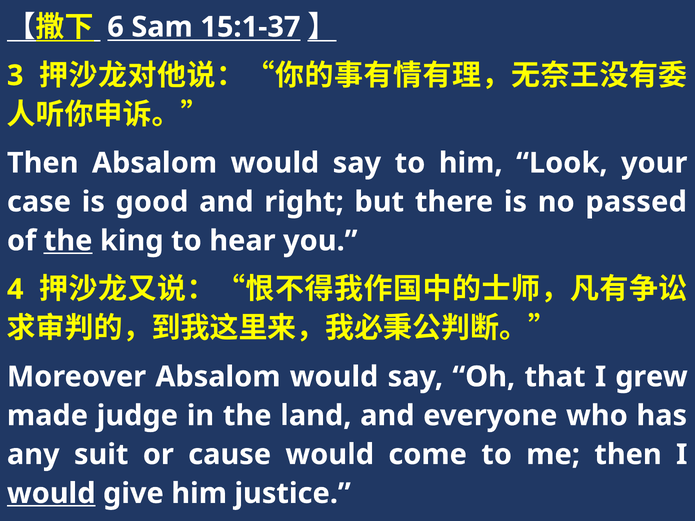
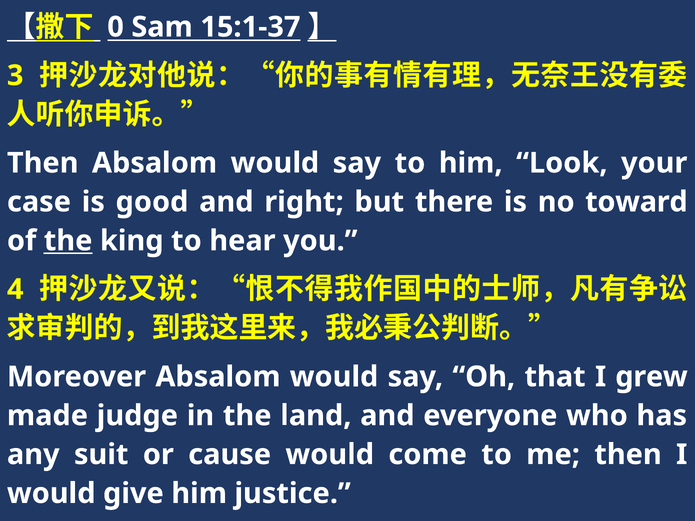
6: 6 -> 0 (116, 27)
passed: passed -> toward (636, 202)
would underline: present -> none (51, 494)
